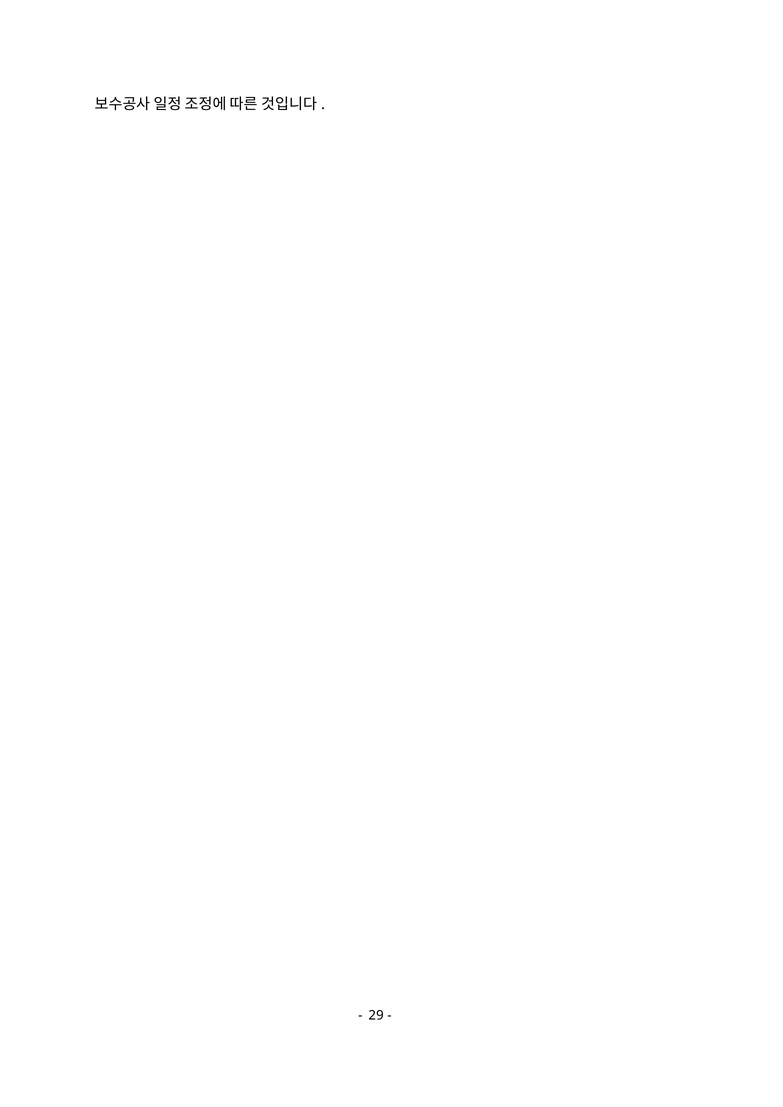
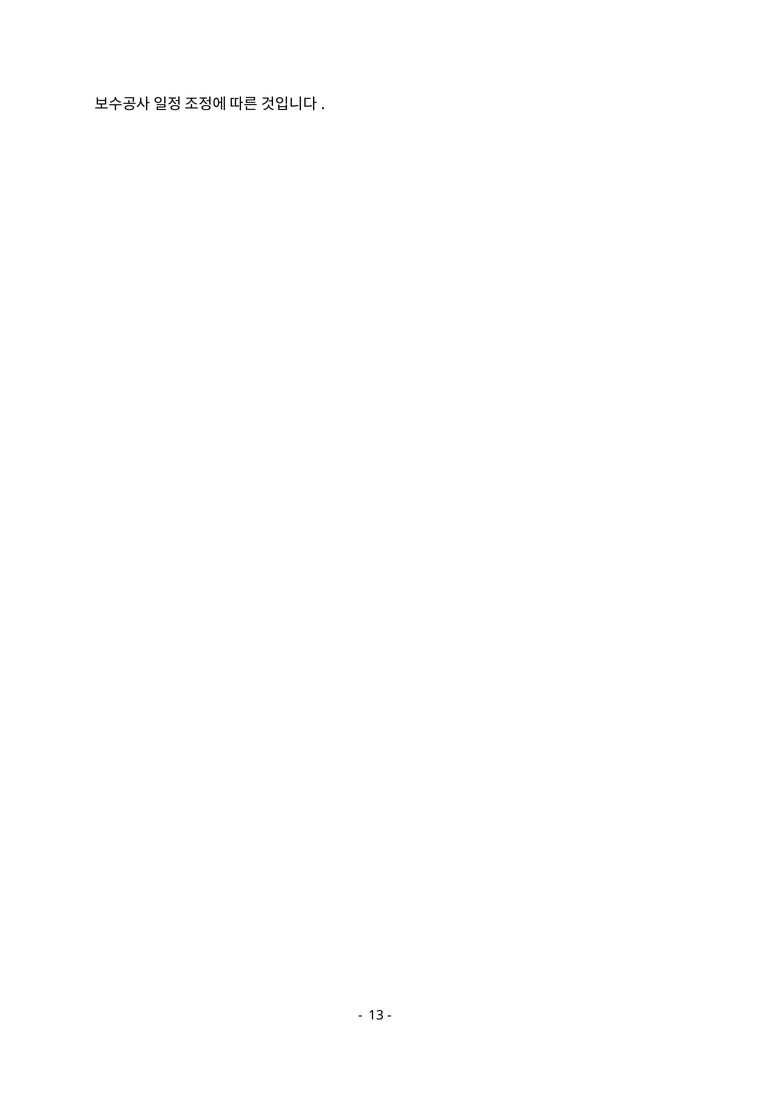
29: 29 -> 13 (376, 1016)
